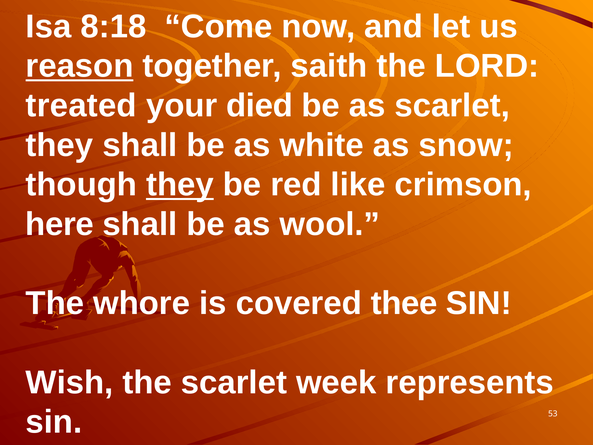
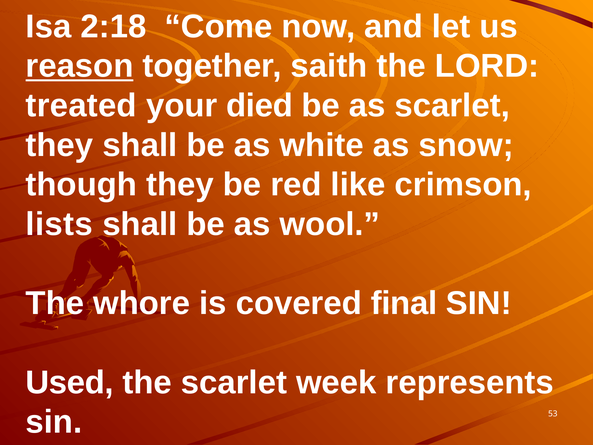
8:18: 8:18 -> 2:18 (113, 27)
they underline: present -> none (180, 185)
here: here -> lists (59, 224)
thee: thee -> final (404, 303)
Wish: Wish -> Used (70, 382)
